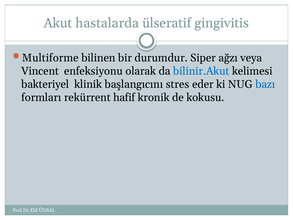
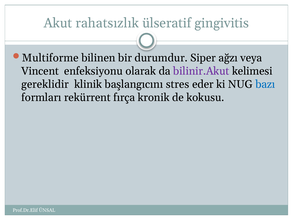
hastalarda: hastalarda -> rahatsızlık (107, 23)
bilinir.Akut colour: blue -> purple (201, 71)
bakteriyel: bakteriyel -> gereklidir (45, 84)
hafif: hafif -> fırça (124, 97)
